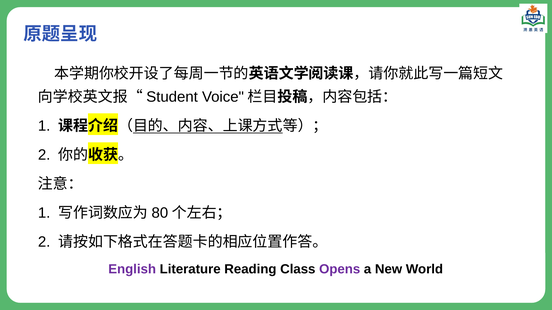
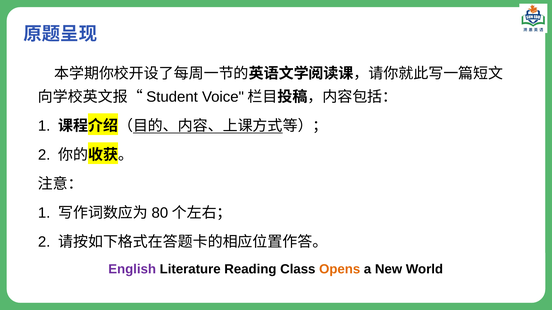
Opens colour: purple -> orange (340, 270)
